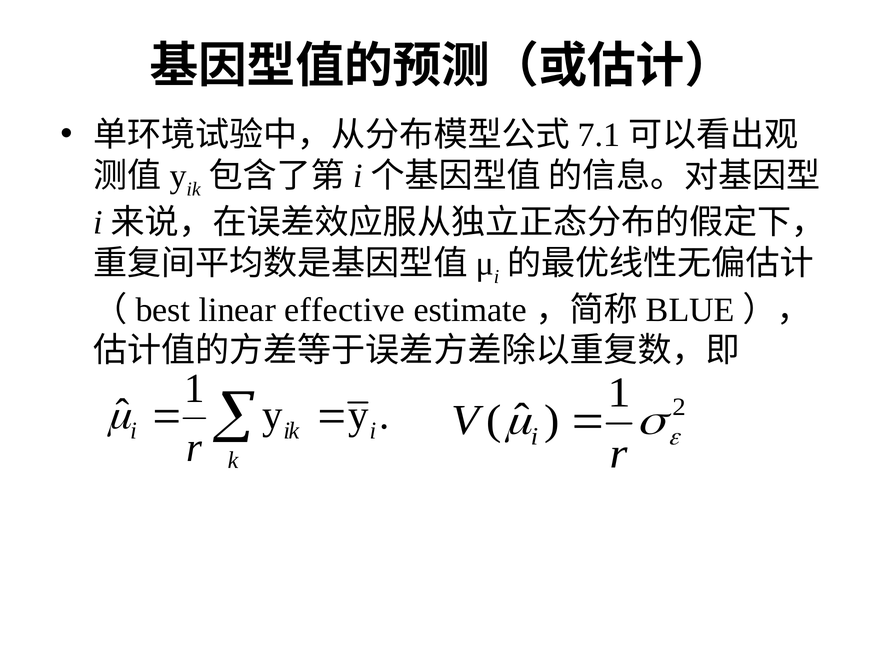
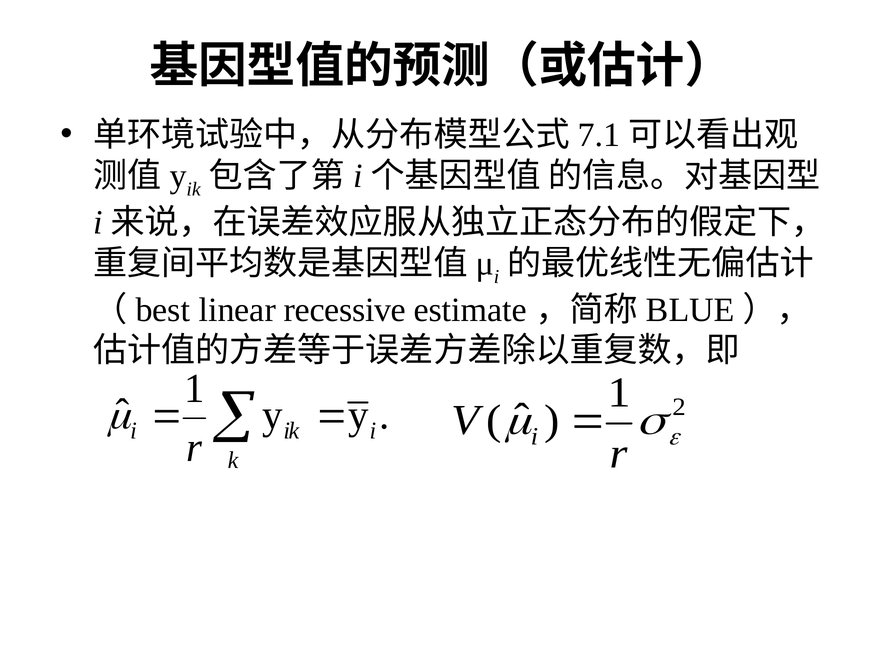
effective: effective -> recessive (345, 310)
